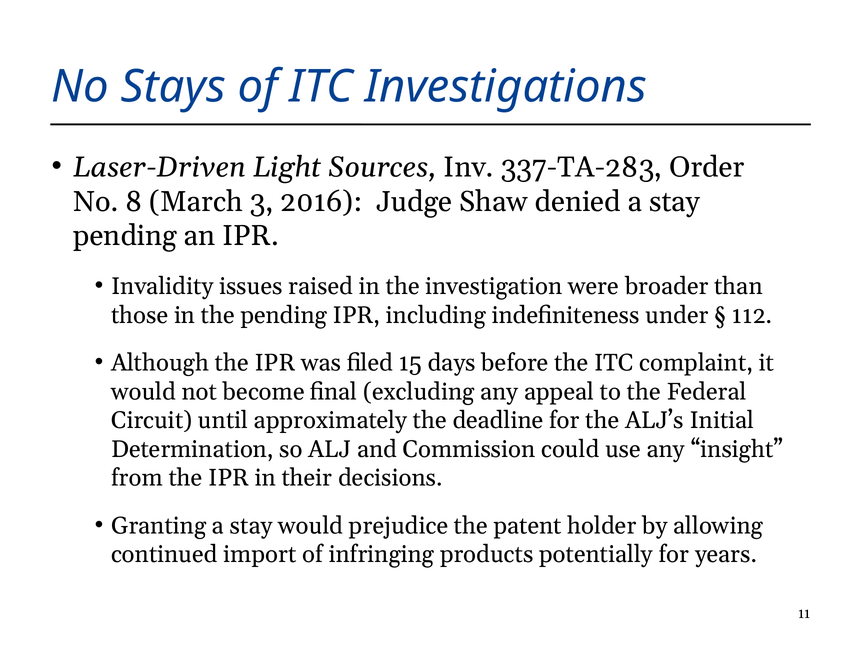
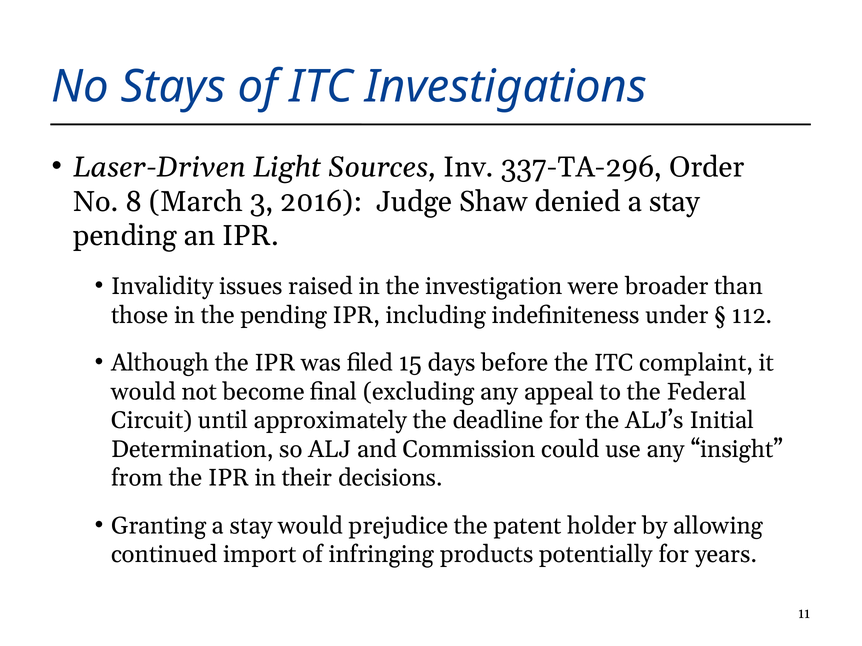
337-TA-283: 337-TA-283 -> 337-TA-296 (581, 167)
